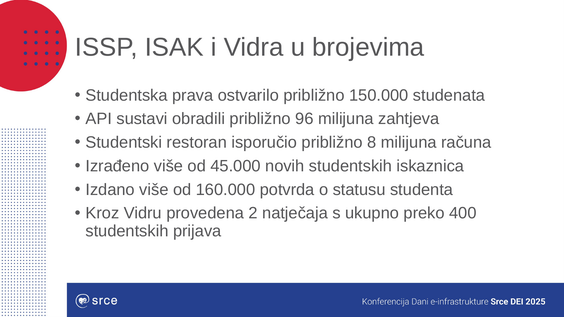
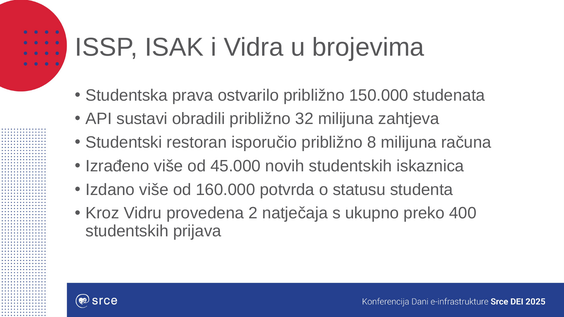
96: 96 -> 32 (304, 119)
